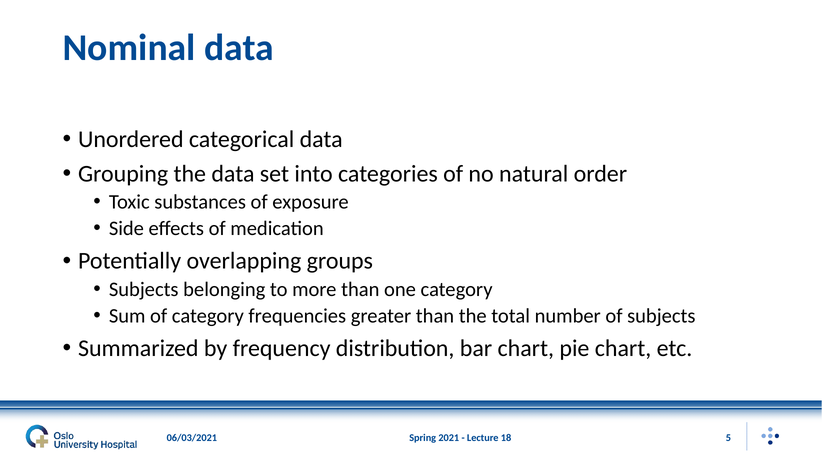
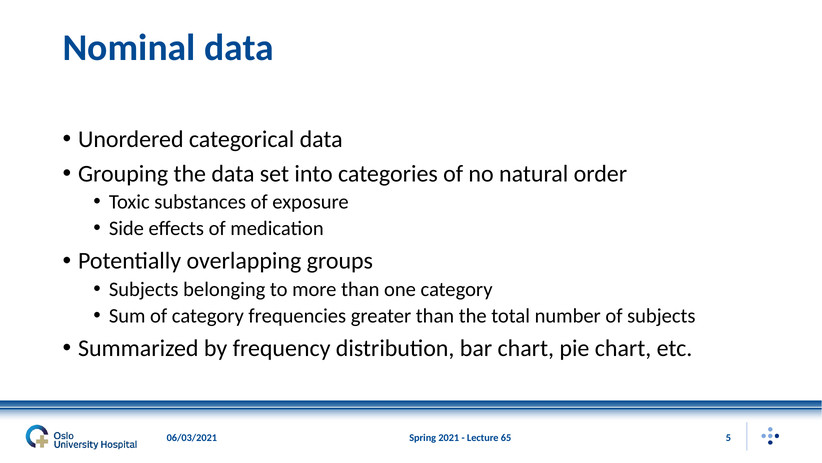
18: 18 -> 65 (506, 437)
